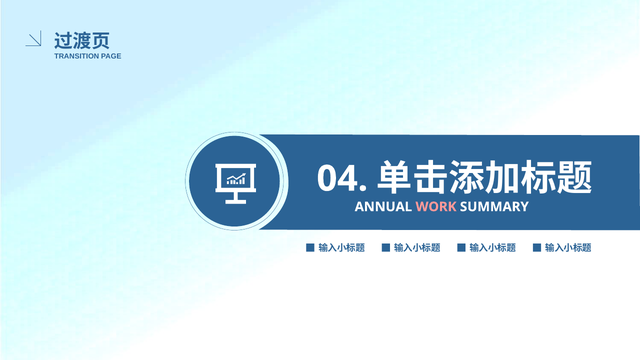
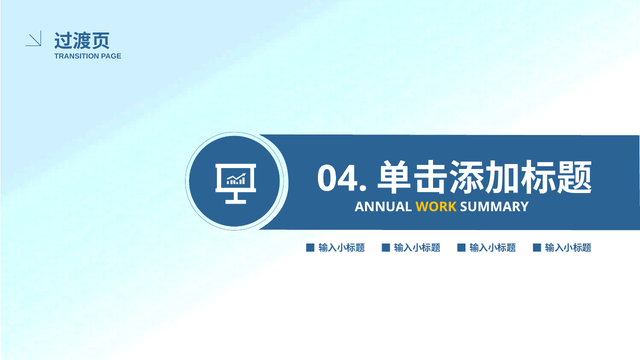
WORK colour: pink -> yellow (436, 207)
